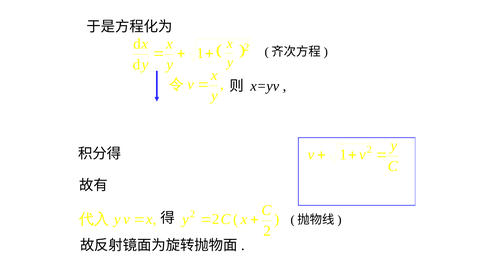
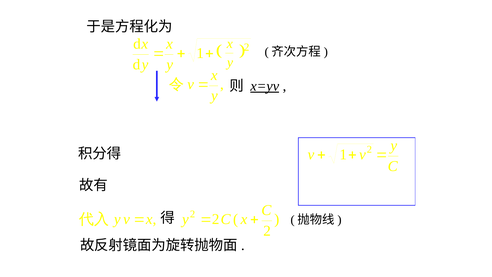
x=yv underline: none -> present (265, 86)
